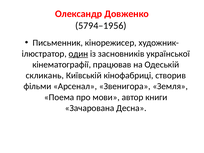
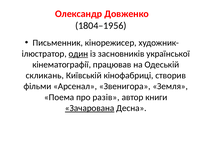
5794–1956: 5794–1956 -> 1804–1956 (101, 26)
мови: мови -> разів (106, 97)
Зачарована underline: none -> present (90, 108)
